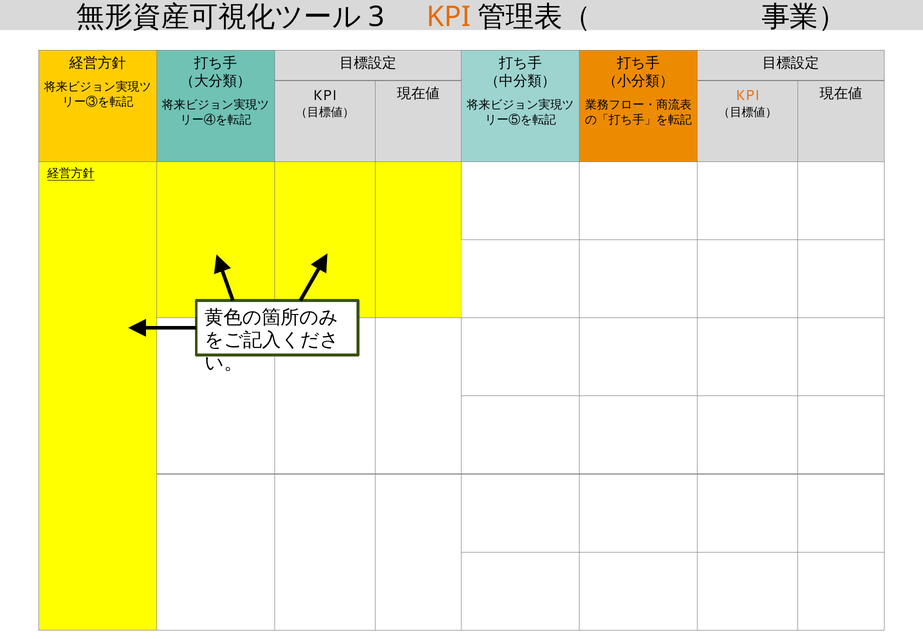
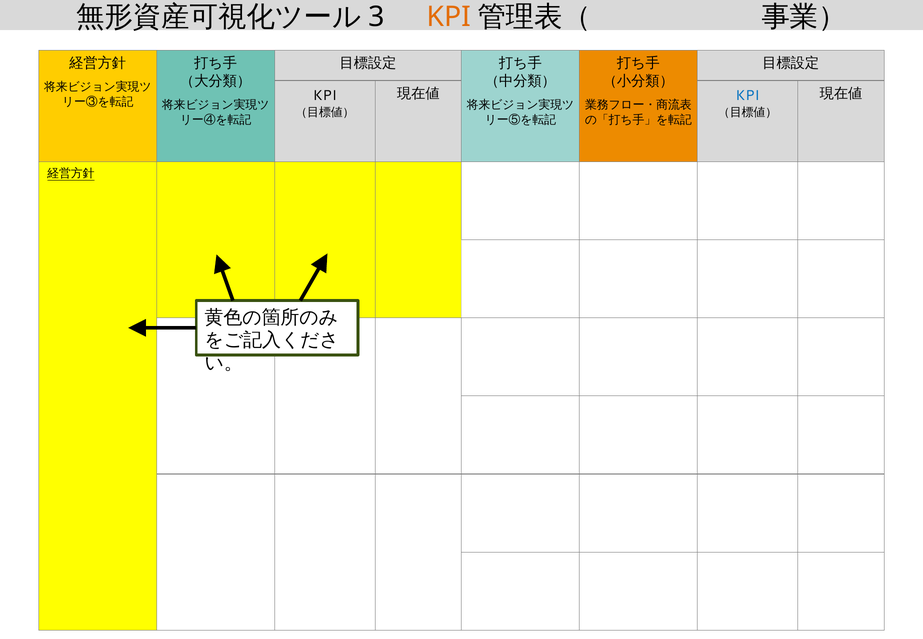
KPI colour: orange -> blue (748, 96)
